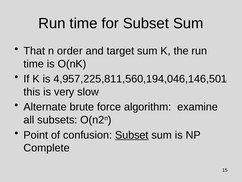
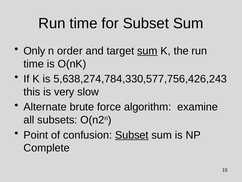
That: That -> Only (34, 51)
sum underline: none -> present (147, 51)
4,957,225,811,560,194,046,146,501: 4,957,225,811,560,194,046,146,501 -> 5,638,274,784,330,577,756,426,243 (140, 79)
